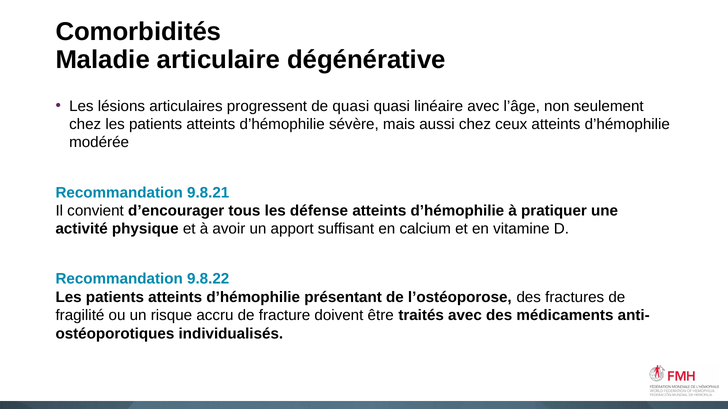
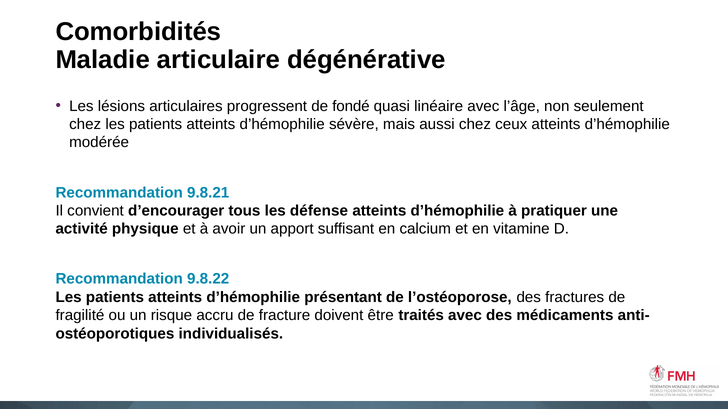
de quasi: quasi -> fondé (351, 106)
